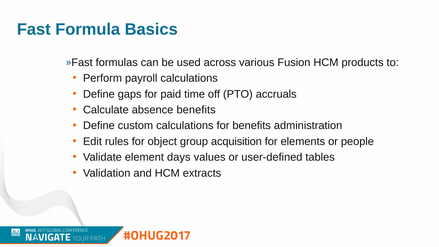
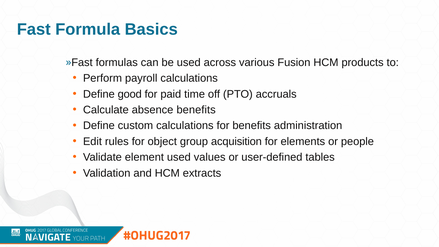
gaps: gaps -> good (130, 94)
element days: days -> used (179, 157)
